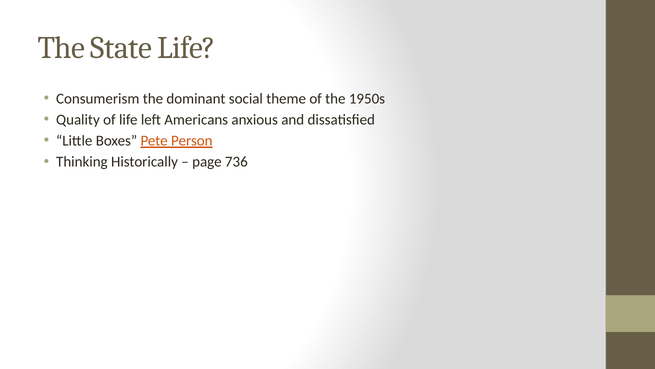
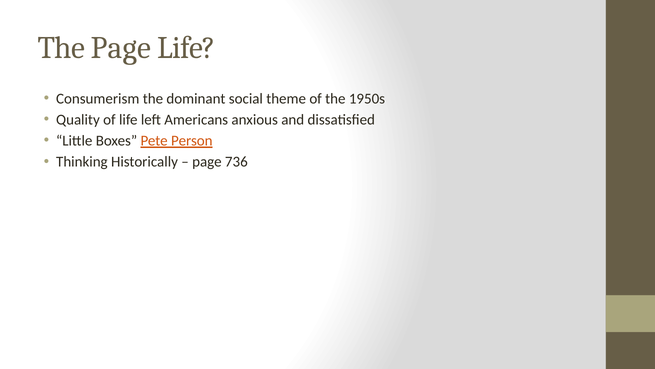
The State: State -> Page (121, 48)
